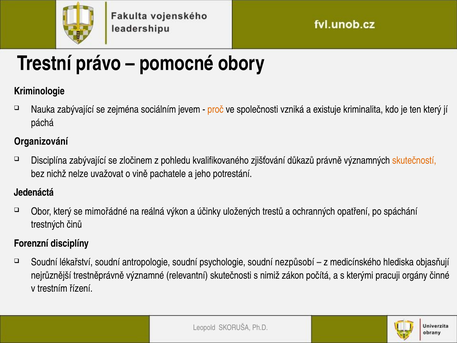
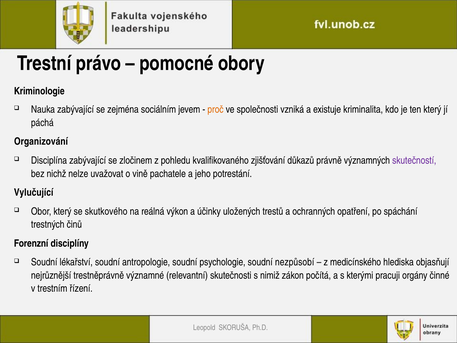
skutečností colour: orange -> purple (414, 160)
Jedenáctá: Jedenáctá -> Vylučující (34, 192)
mimořádné: mimořádné -> skutkového (106, 211)
